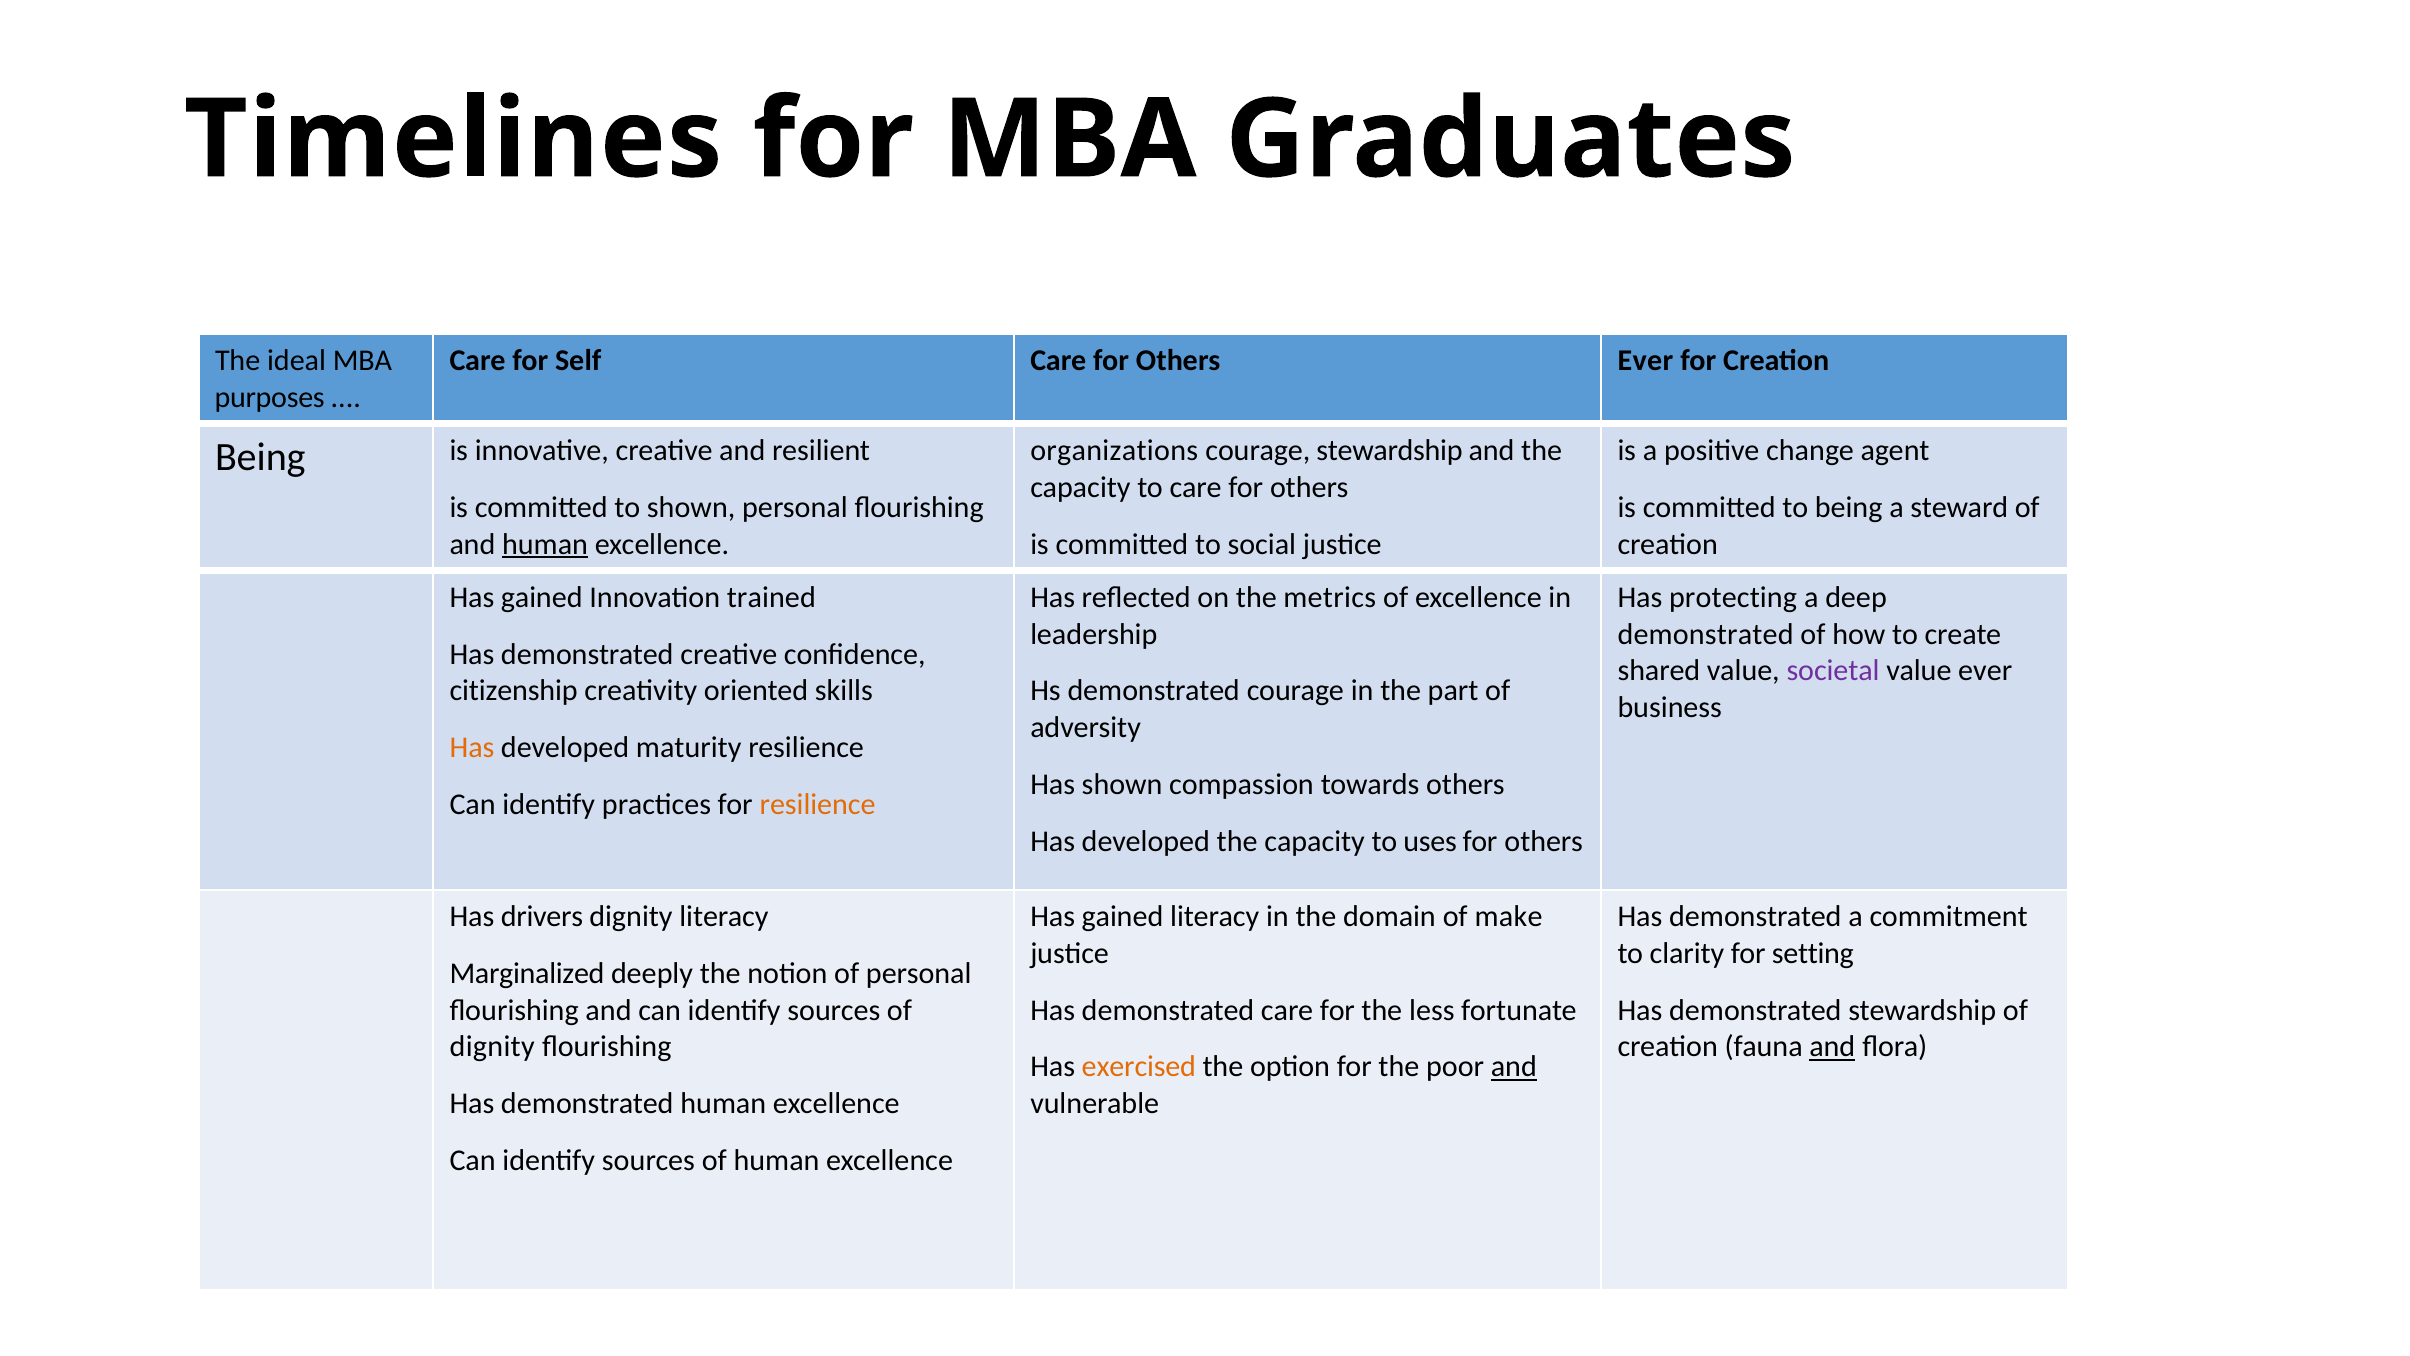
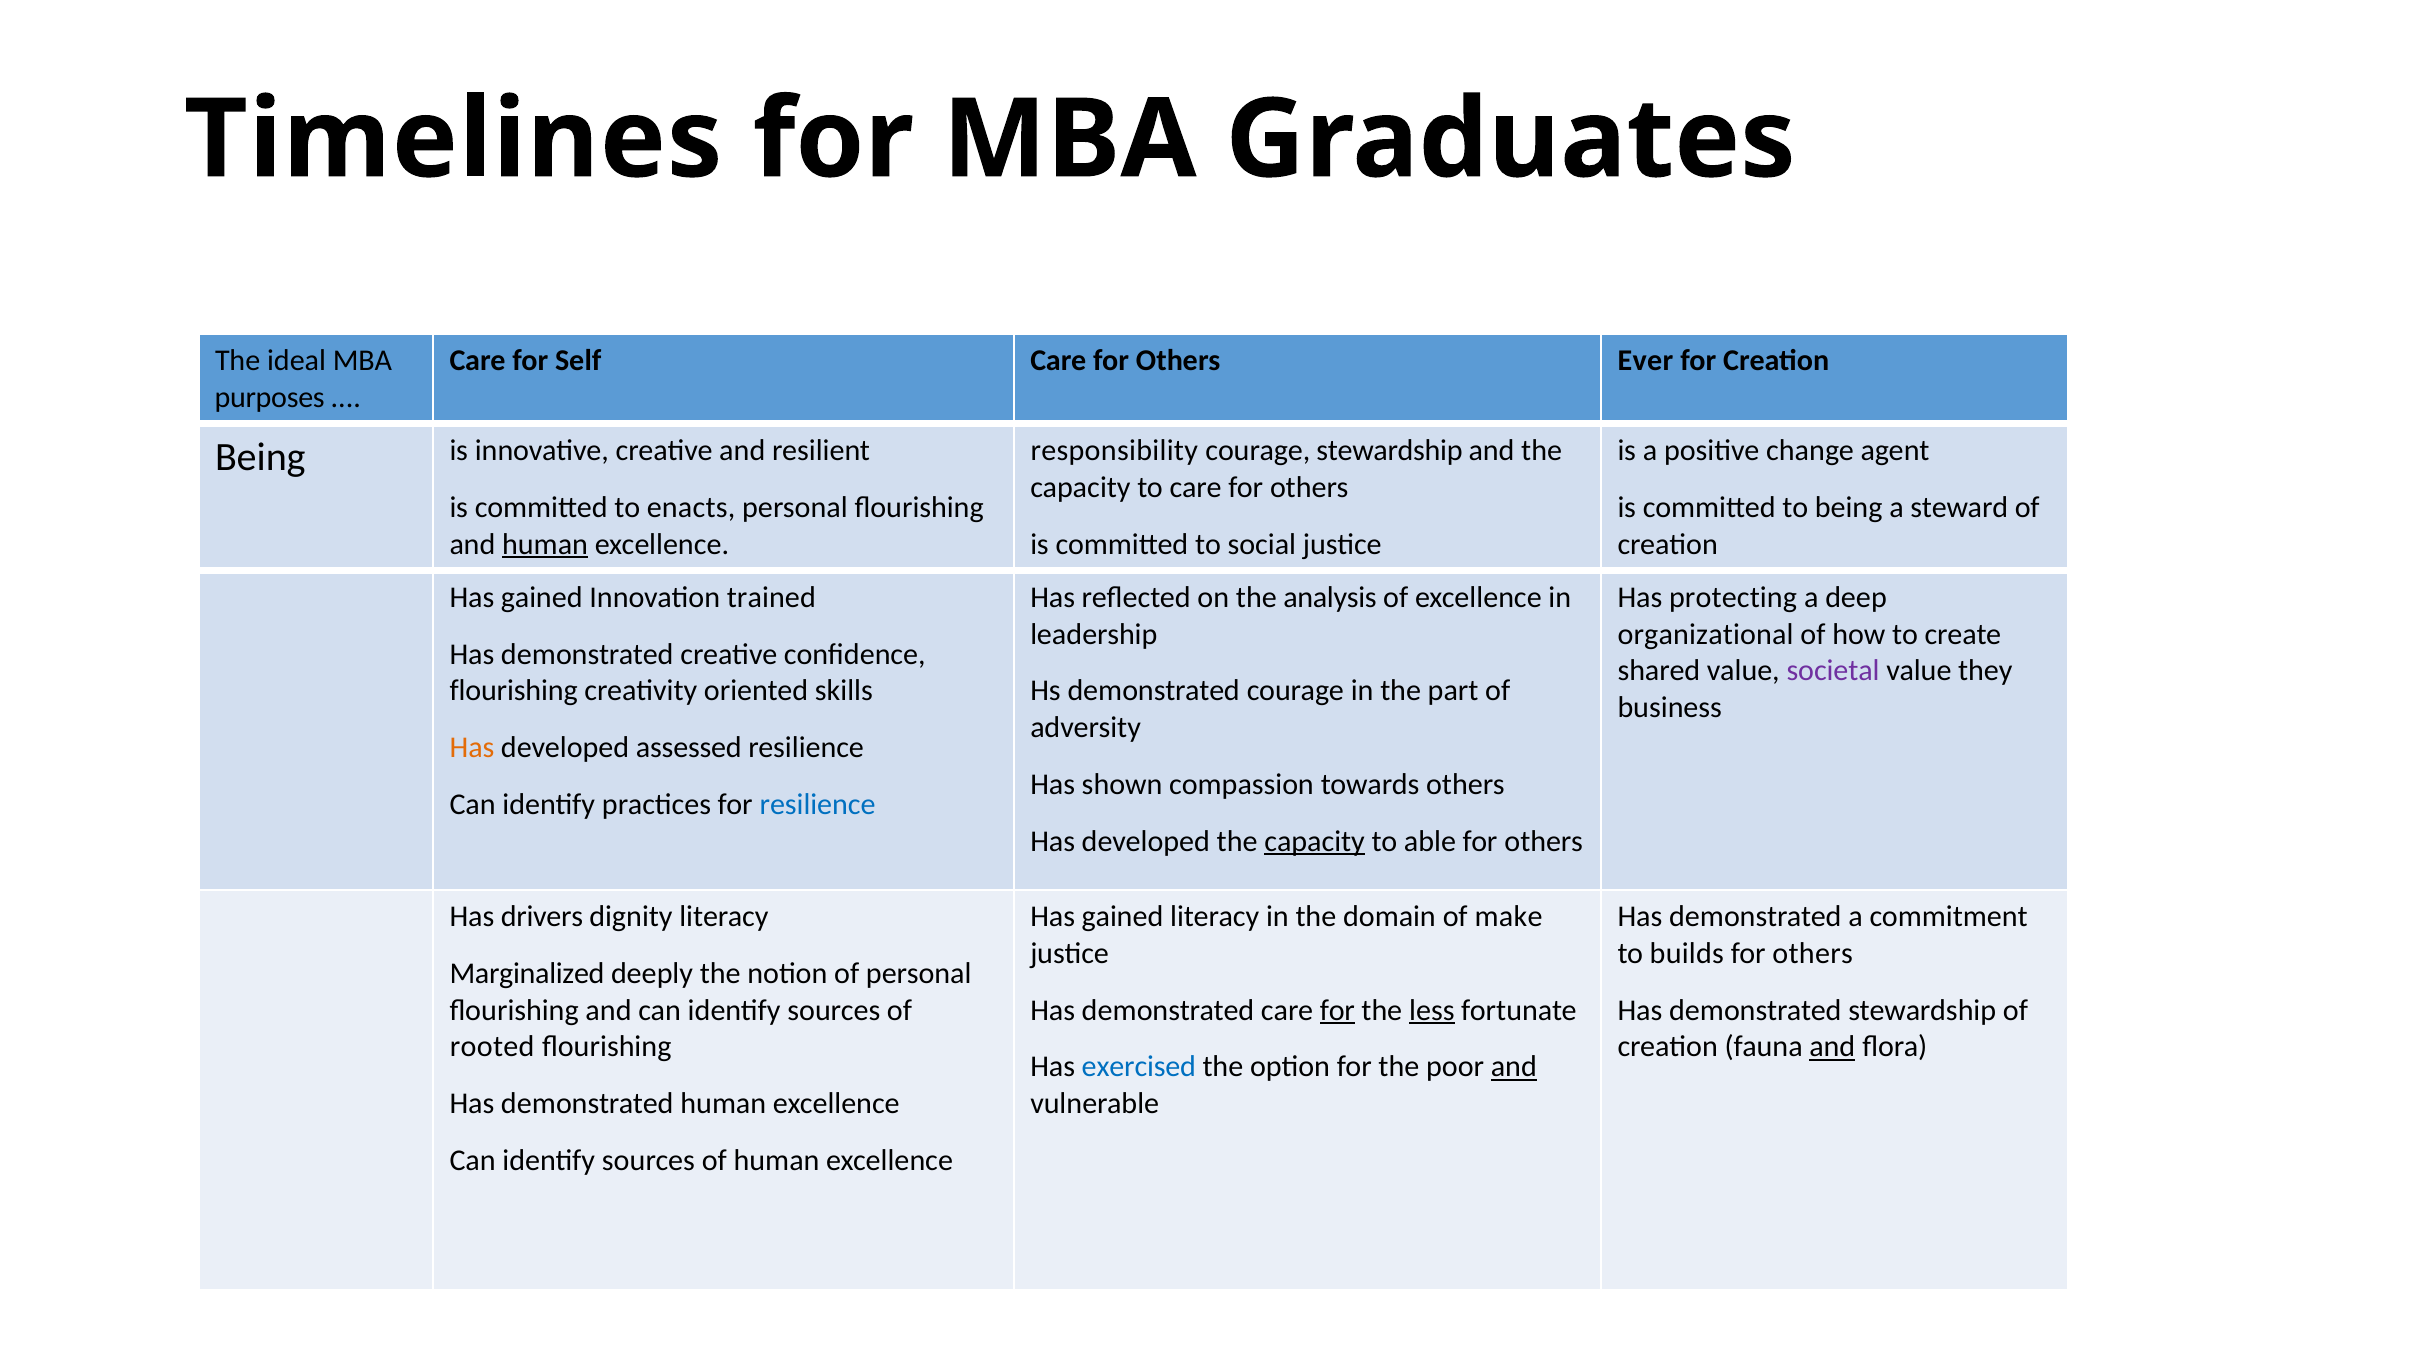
organizations: organizations -> responsibility (1114, 450)
to shown: shown -> enacts (691, 507)
metrics: metrics -> analysis (1330, 597)
demonstrated: demonstrated -> organizational (1706, 634)
value ever: ever -> they (1985, 671)
citizenship: citizenship -> flourishing (514, 691)
maturity: maturity -> assessed (689, 748)
resilience colour: orange -> blue (818, 804)
capacity underline: none -> present (1315, 841)
uses: uses -> able (1430, 841)
clarity: clarity -> builds (1687, 953)
setting: setting -> others (1813, 953)
for underline: none -> present (1337, 1010)
less underline: none -> present (1432, 1010)
dignity: dignity -> rooted (492, 1047)
exercised colour: orange -> blue (1139, 1067)
